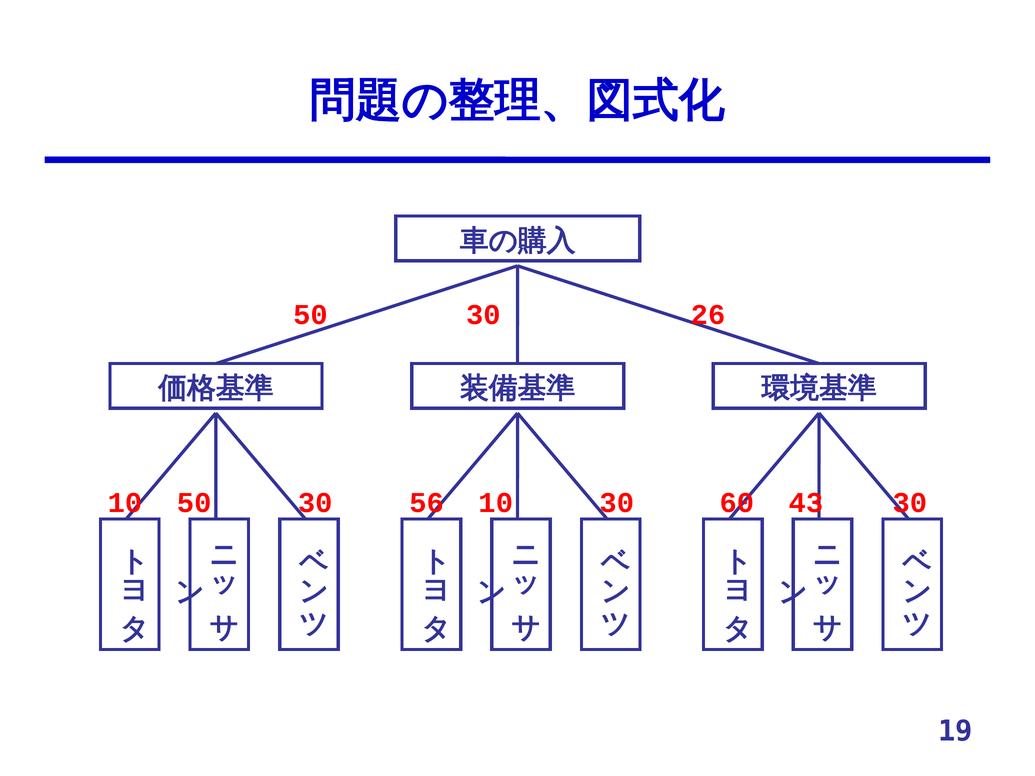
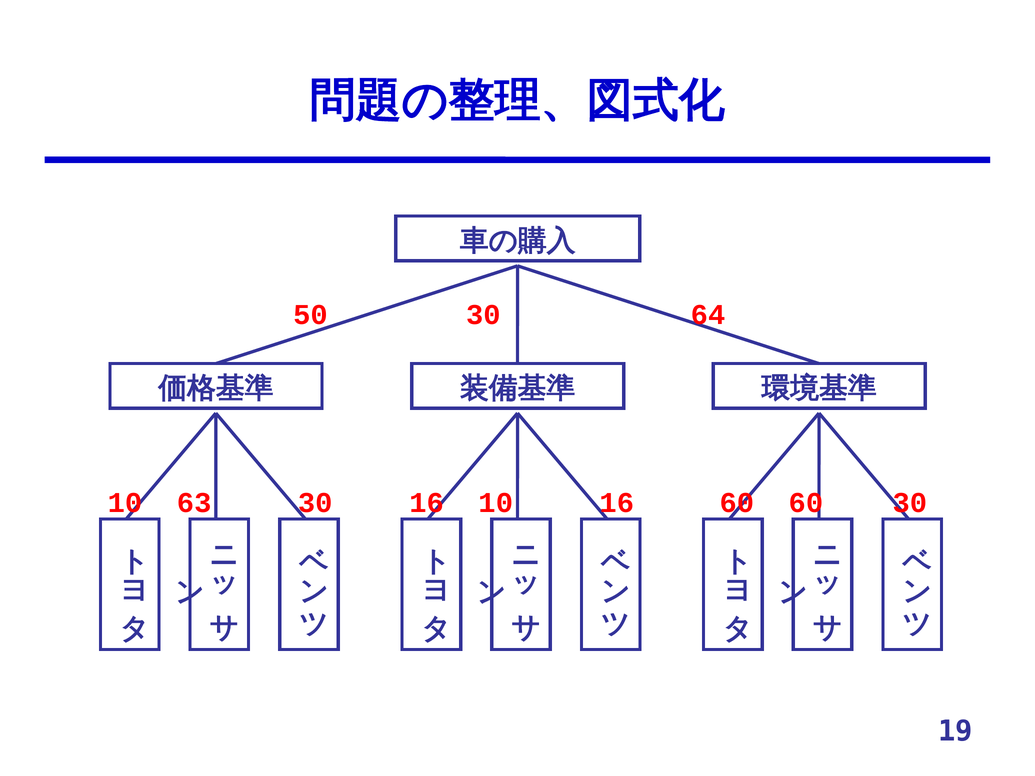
26: 26 -> 64 (708, 315)
10 50: 50 -> 63 (194, 503)
30 56: 56 -> 16 (427, 503)
10 30: 30 -> 16 (617, 503)
60 43: 43 -> 60 (806, 503)
